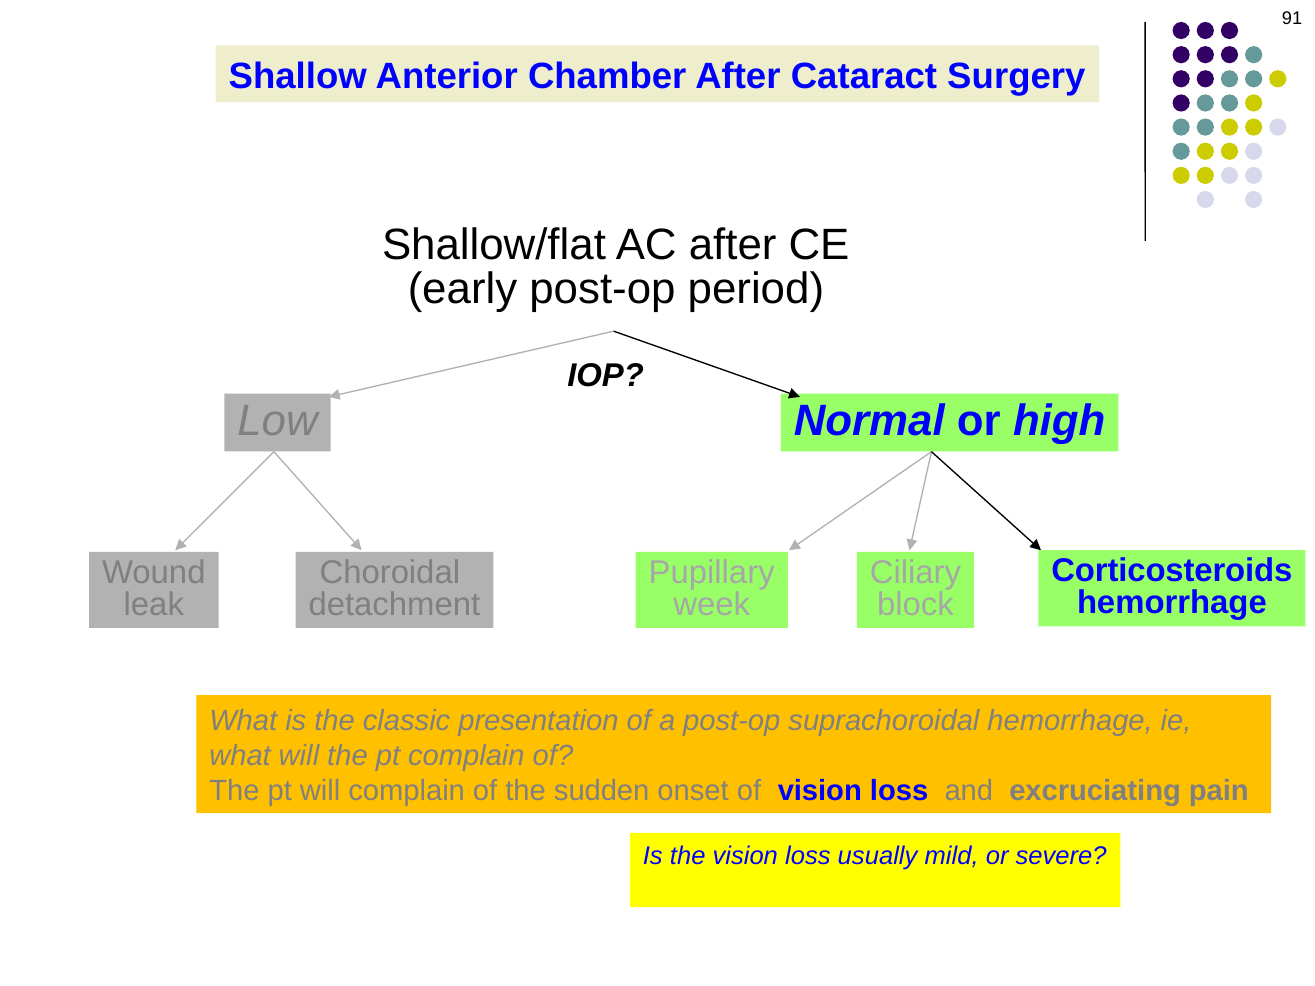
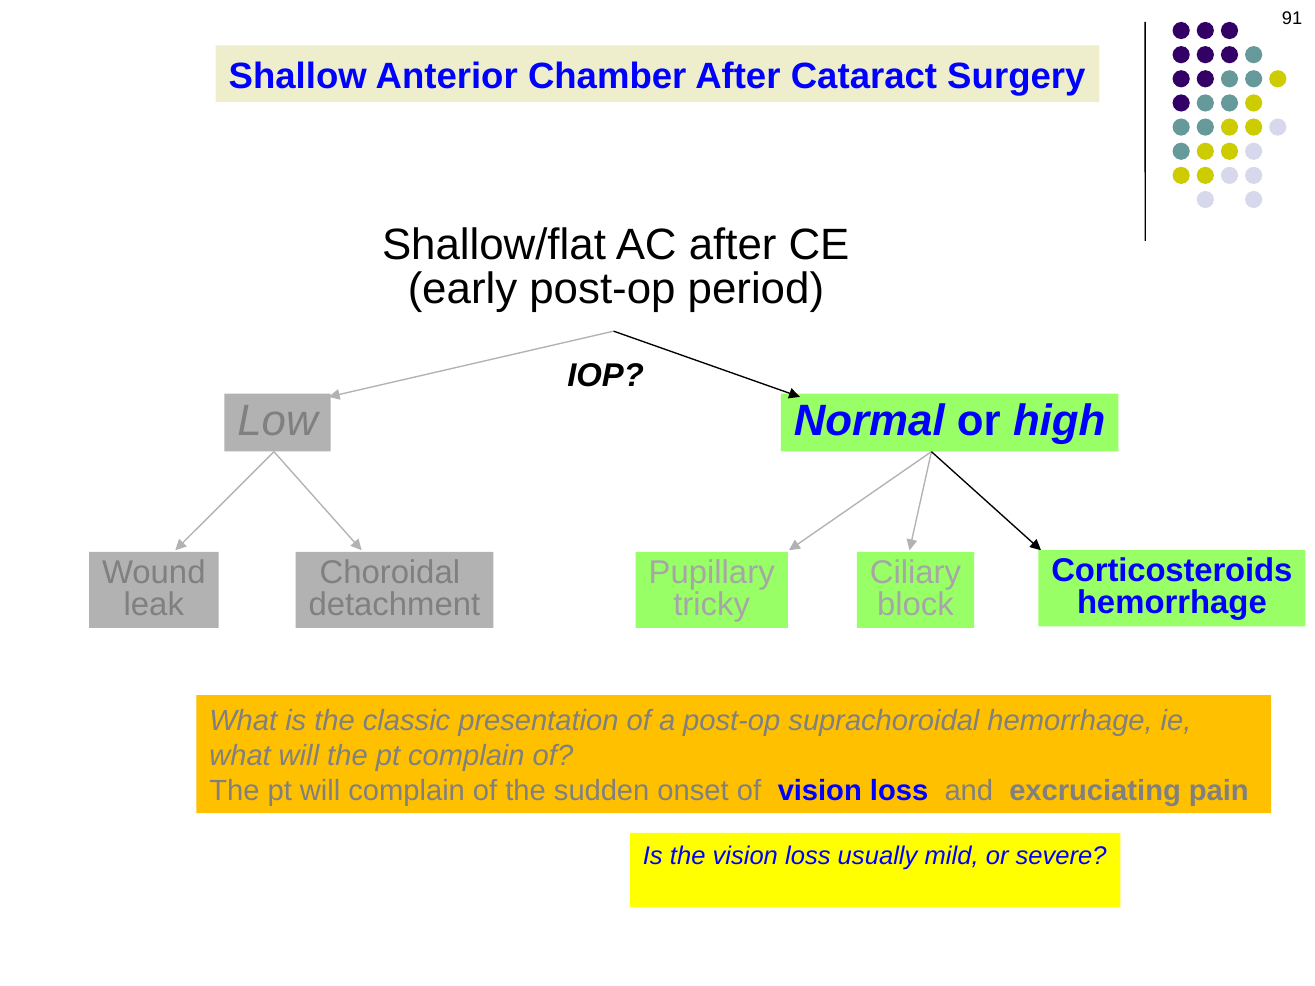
week: week -> tricky (712, 604)
